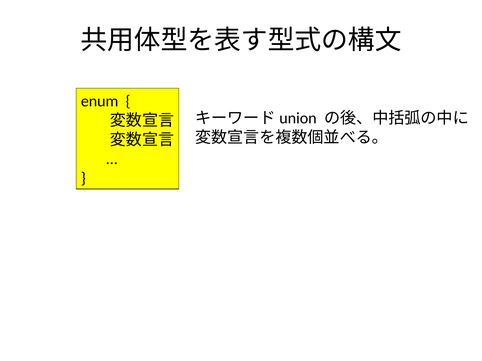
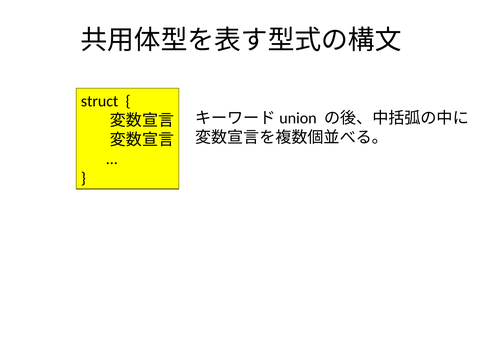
enum: enum -> struct (100, 101)
